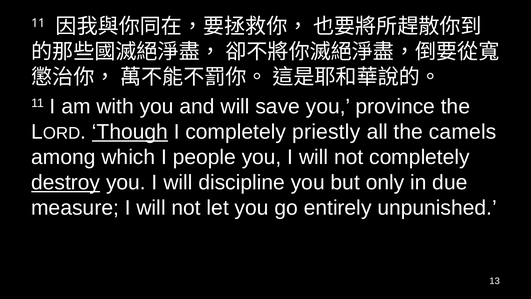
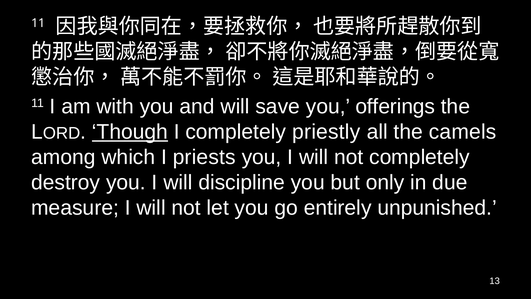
province: province -> offerings (395, 106)
people: people -> priests (204, 157)
destroy underline: present -> none (66, 182)
